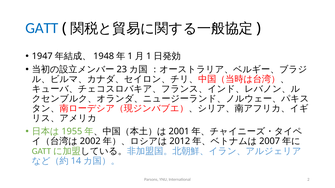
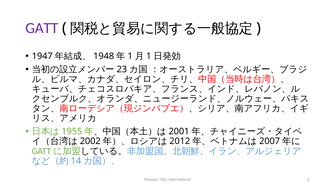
GATT colour: blue -> purple (42, 28)
